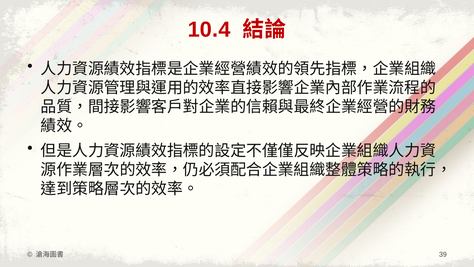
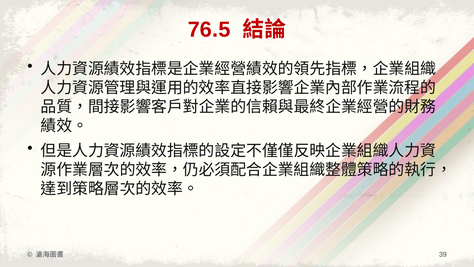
10.4: 10.4 -> 76.5 (209, 30)
